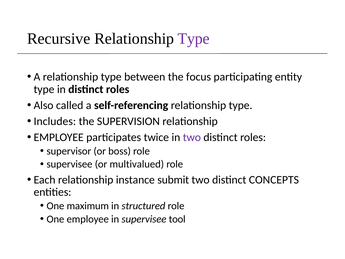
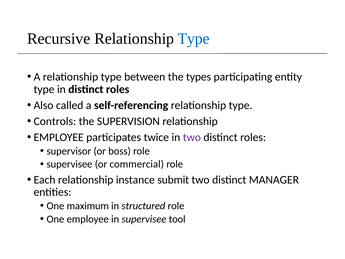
Type colour: purple -> blue (194, 39)
focus: focus -> types (199, 77)
Includes: Includes -> Controls (55, 121)
multivalued: multivalued -> commercial (137, 164)
CONCEPTS: CONCEPTS -> MANAGER (274, 180)
